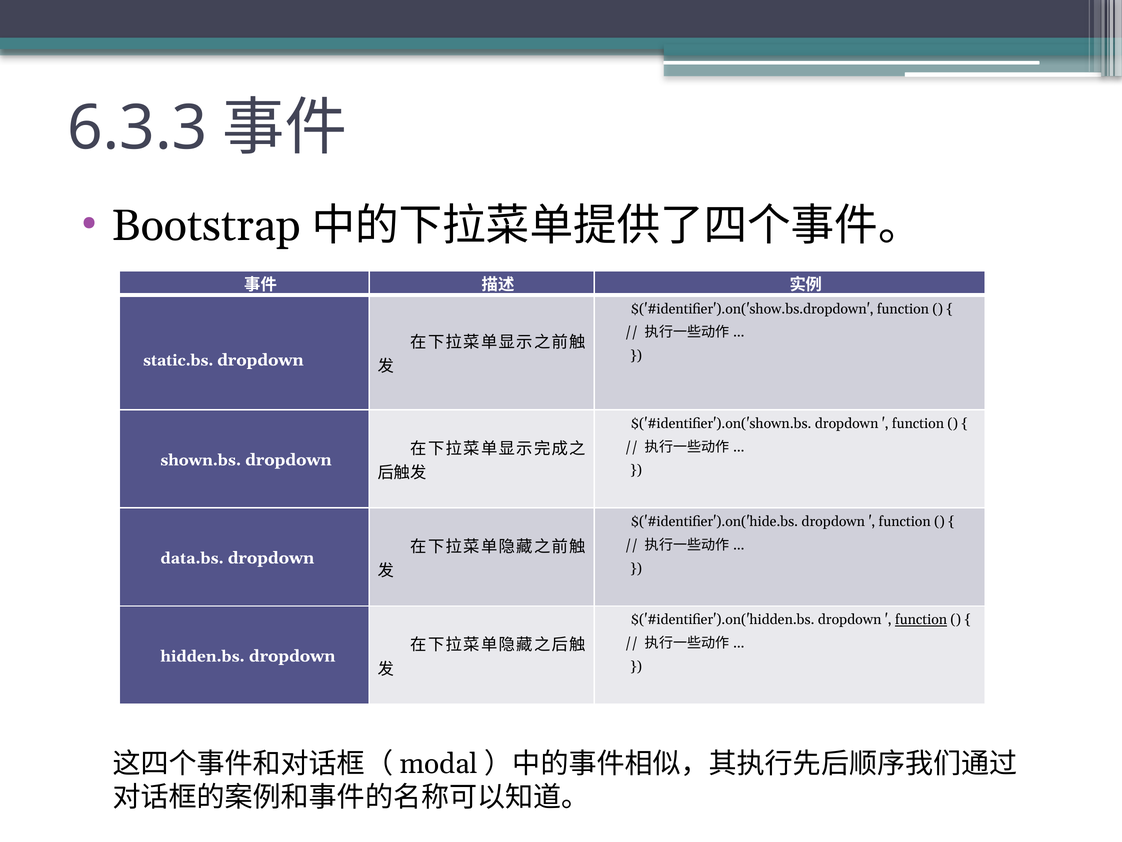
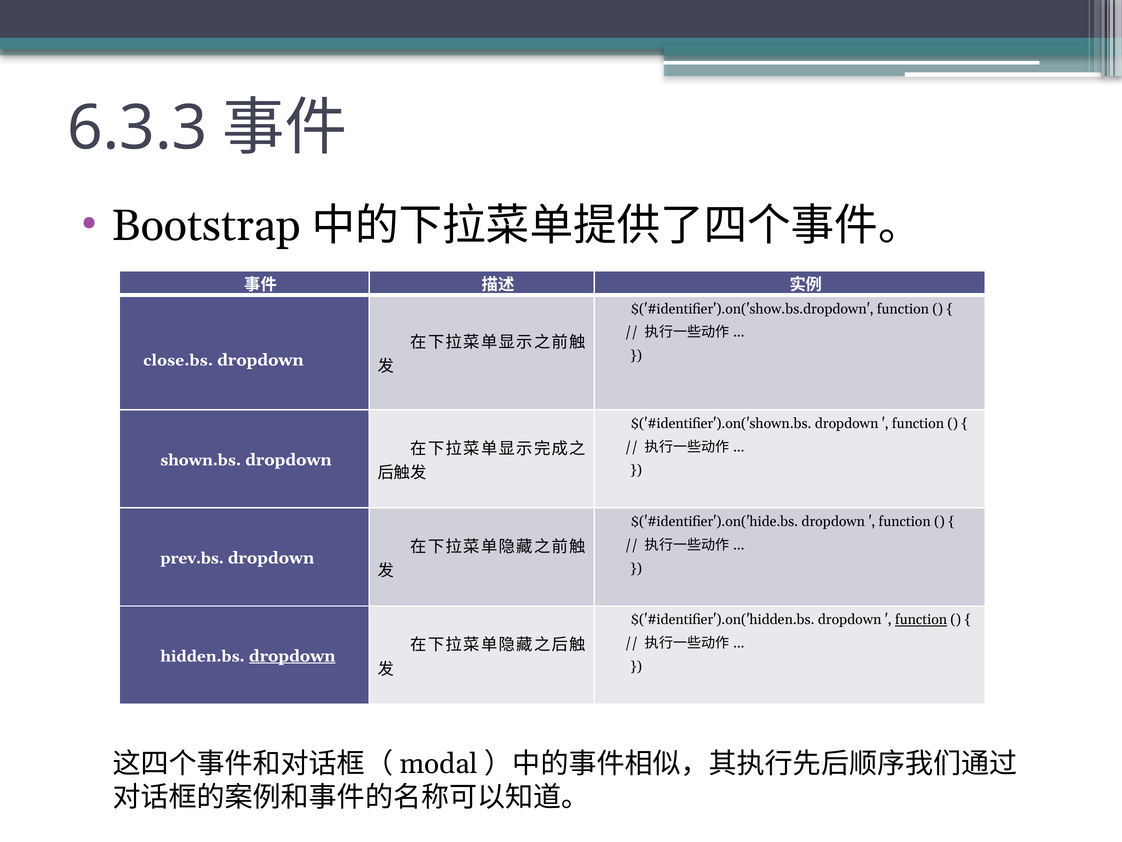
static.bs: static.bs -> close.bs (178, 360)
data.bs: data.bs -> prev.bs (192, 558)
dropdown underline: none -> present (292, 656)
